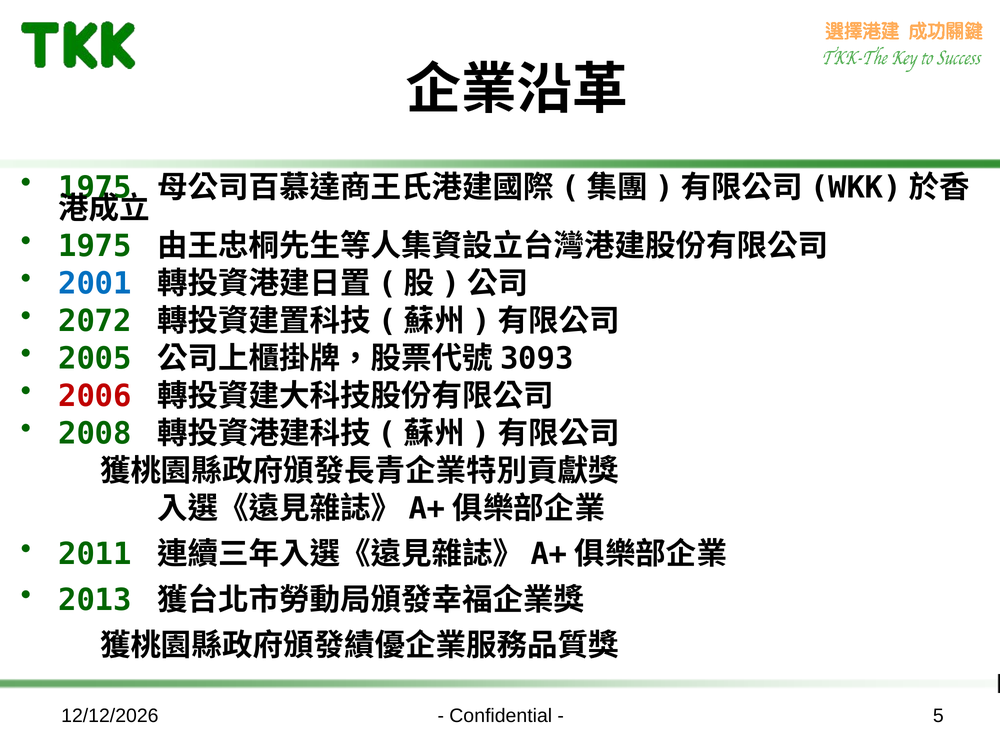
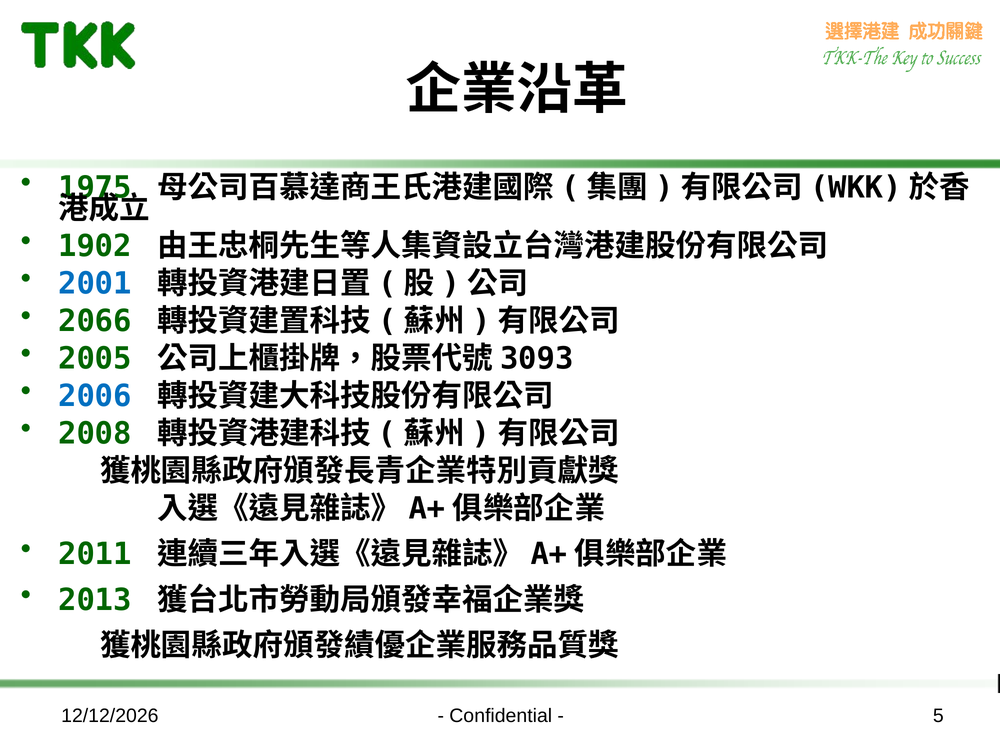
1975: 1975 -> 1902 (95, 246)
2072: 2072 -> 2066 (95, 321)
2006 colour: red -> blue (95, 396)
